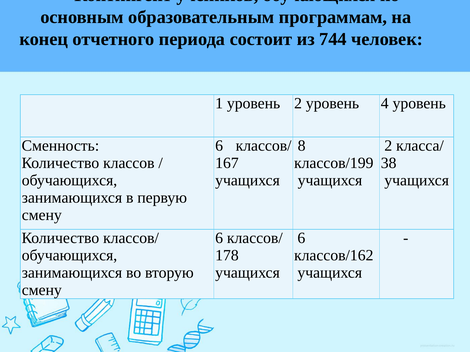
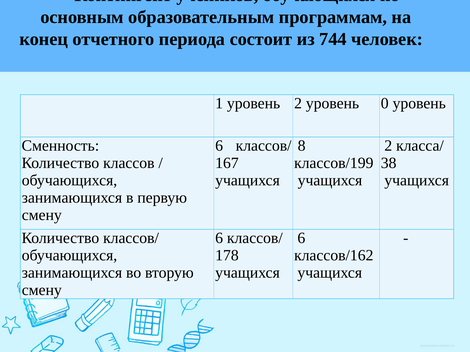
4: 4 -> 0 (385, 104)
